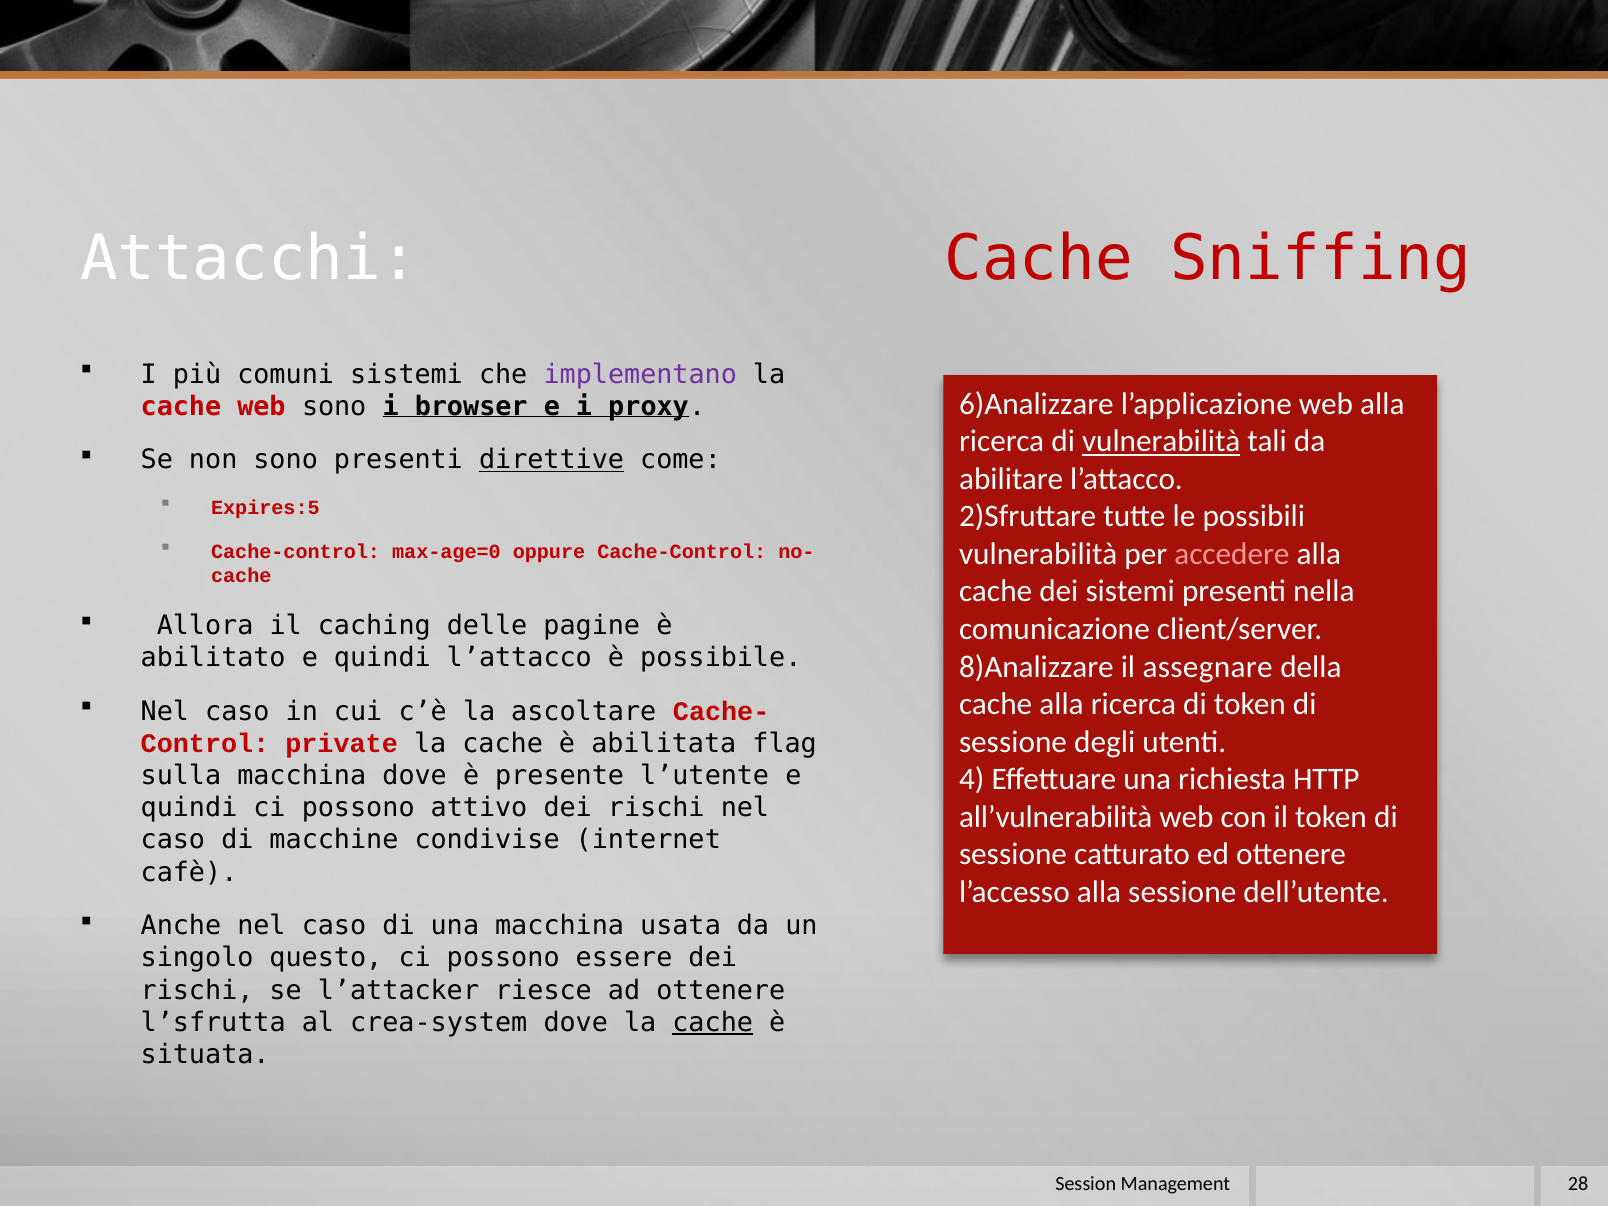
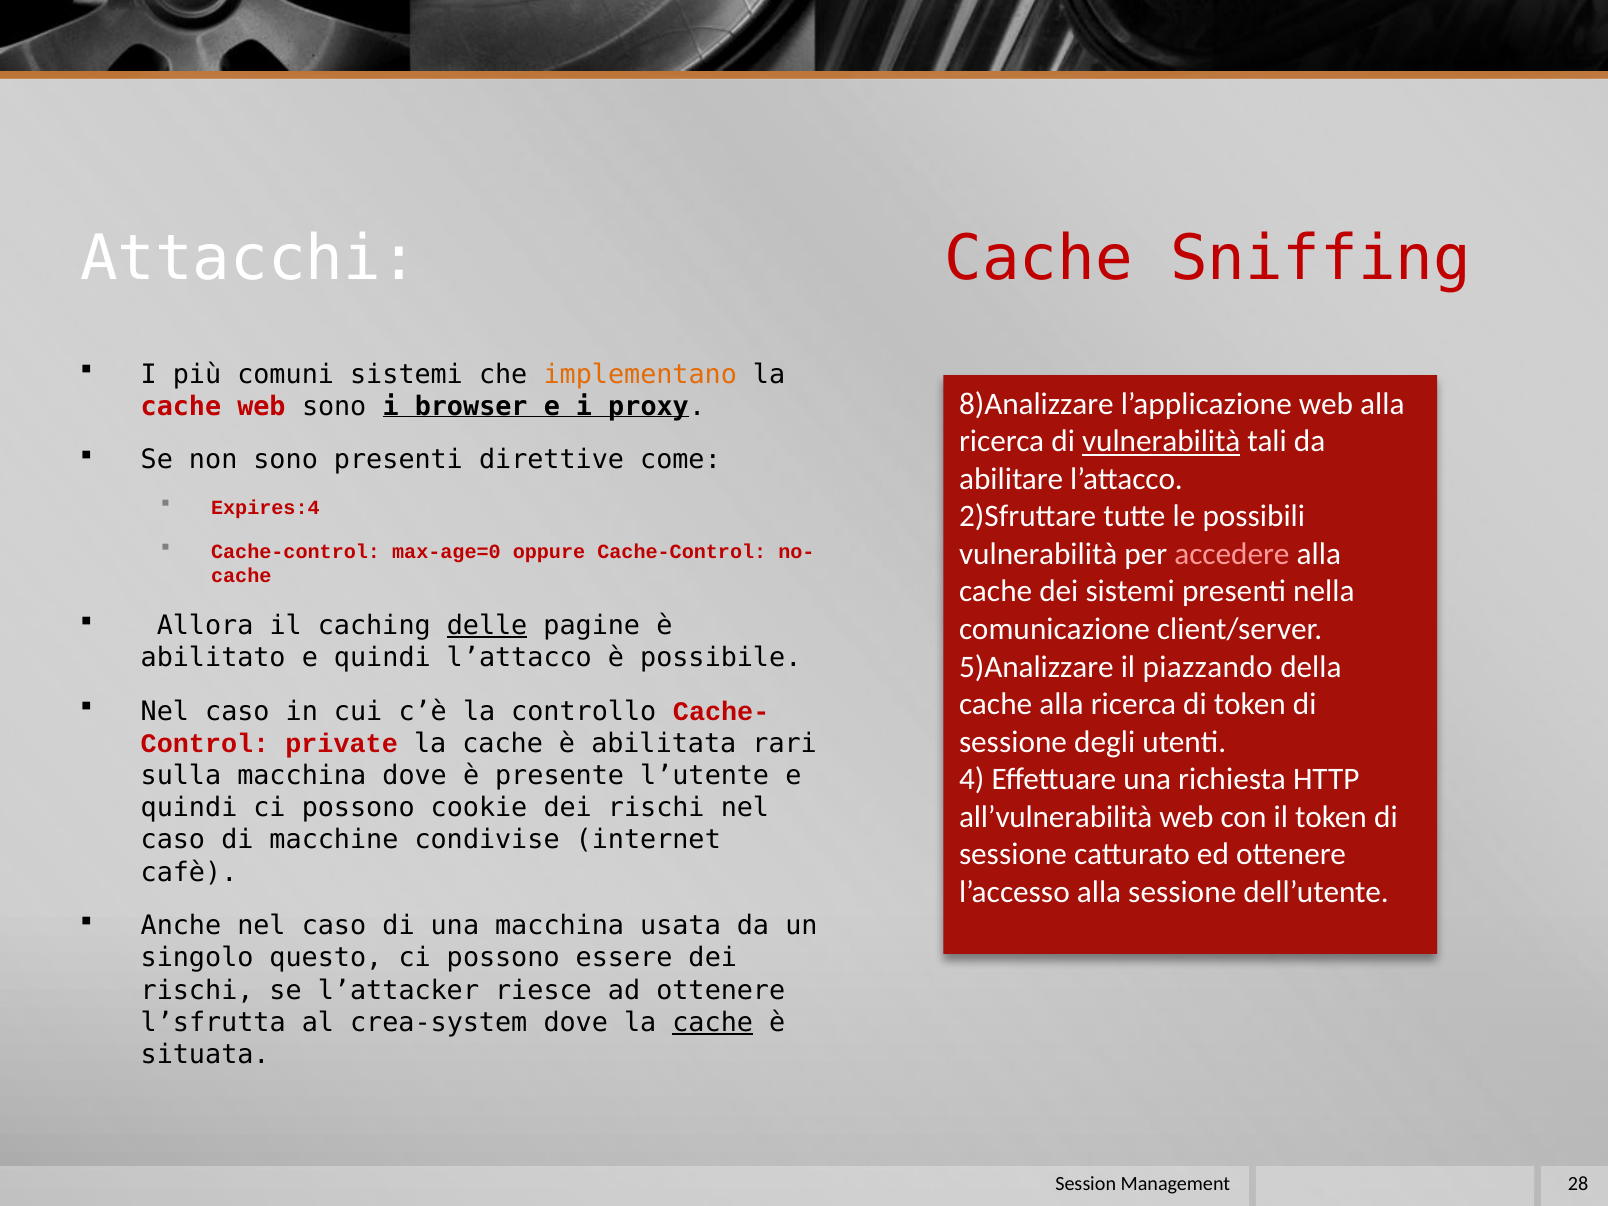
implementano colour: purple -> orange (640, 374)
6)Analizzare: 6)Analizzare -> 8)Analizzare (1036, 404)
direttive underline: present -> none (552, 460)
Expires:5: Expires:5 -> Expires:4 (265, 508)
delle underline: none -> present (487, 626)
8)Analizzare: 8)Analizzare -> 5)Analizzare (1036, 667)
assegnare: assegnare -> piazzando (1208, 667)
ascoltare: ascoltare -> controllo (584, 711)
flag: flag -> rari (785, 744)
attivo: attivo -> cookie (479, 808)
